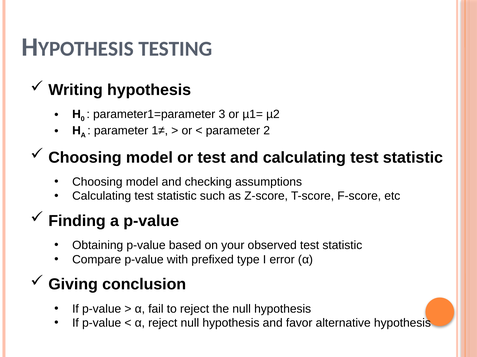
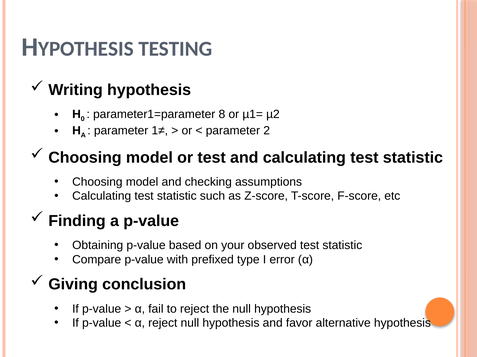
3: 3 -> 8 (222, 115)
